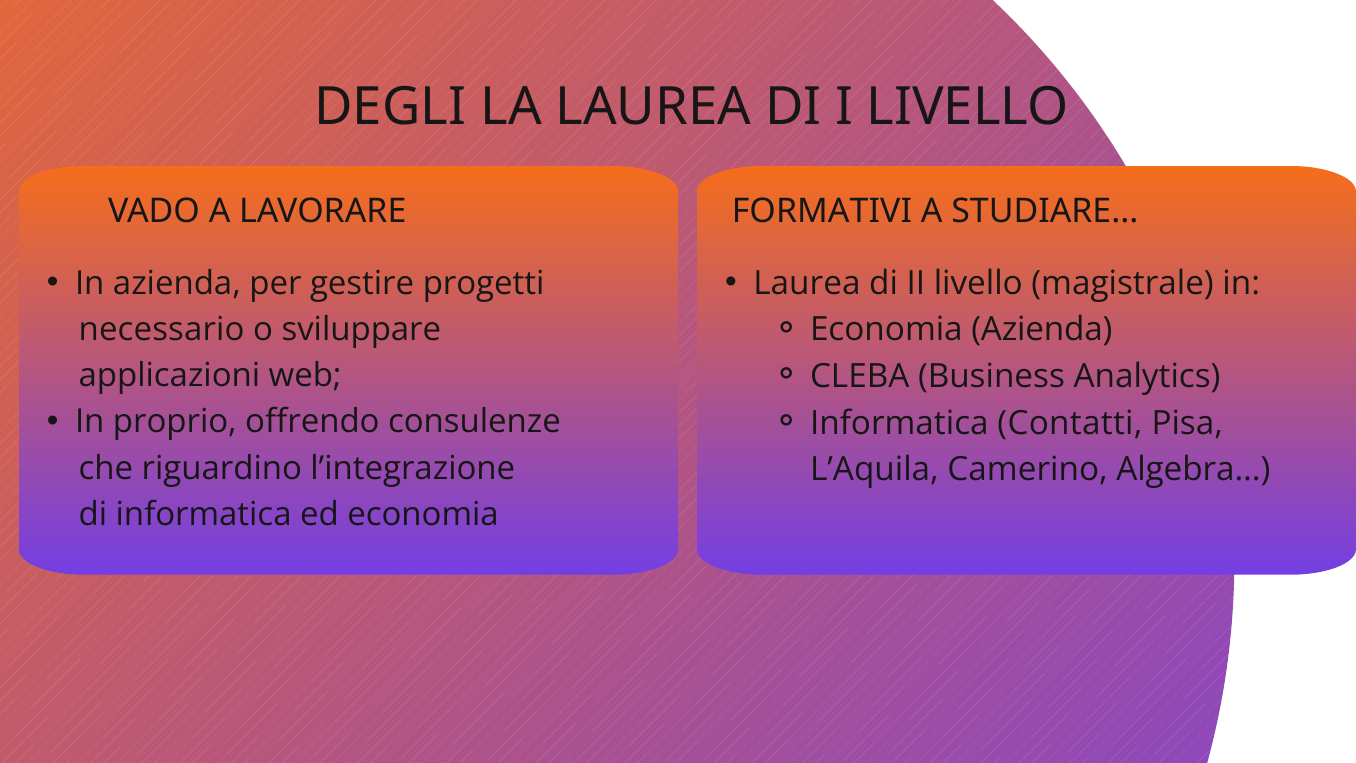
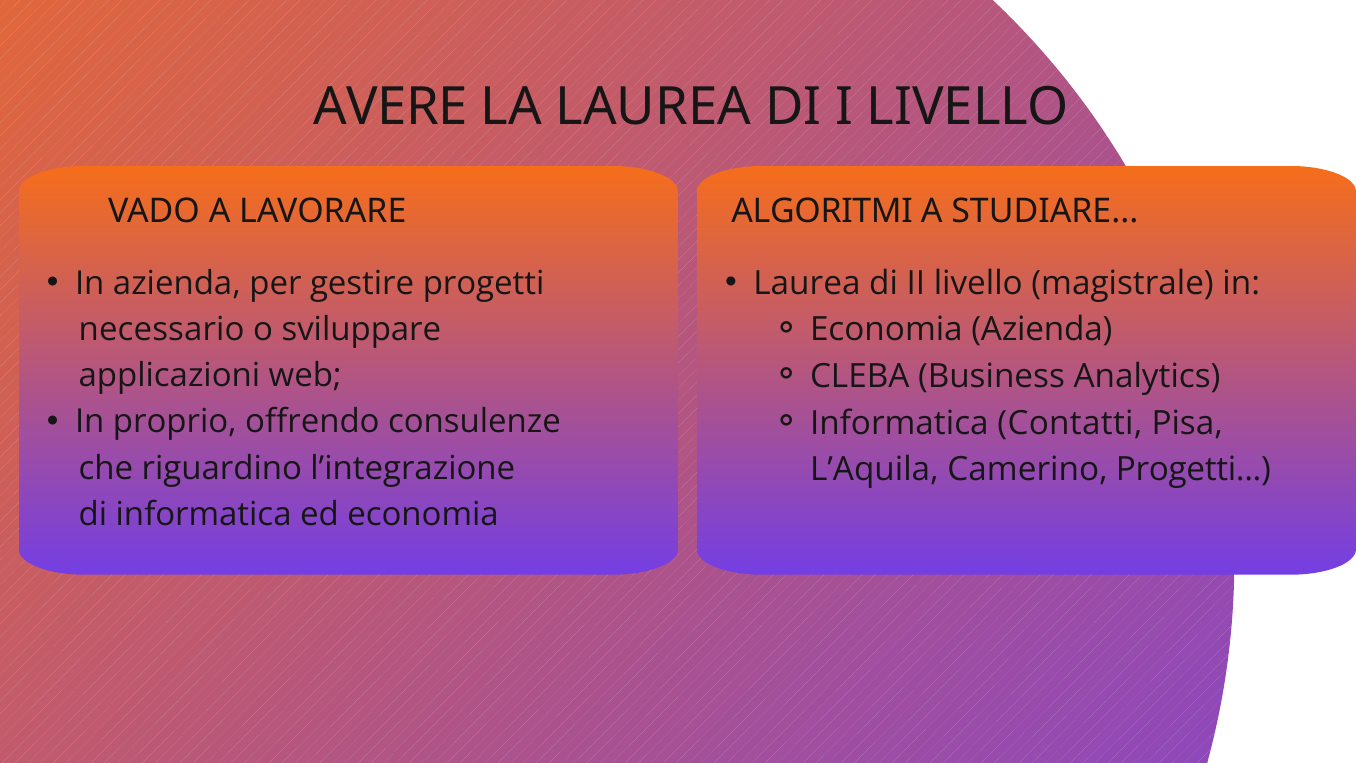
DEGLI: DEGLI -> AVERE (391, 107)
FORMATIVI: FORMATIVI -> ALGORITMI (822, 212)
Camerino Algebra: Algebra -> Progetti (1193, 470)
